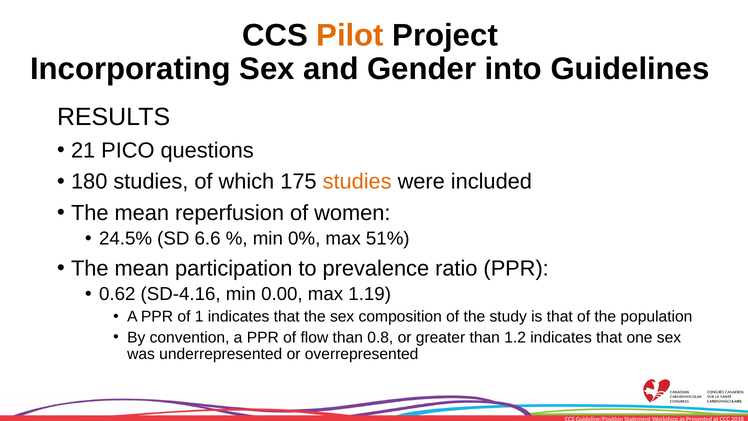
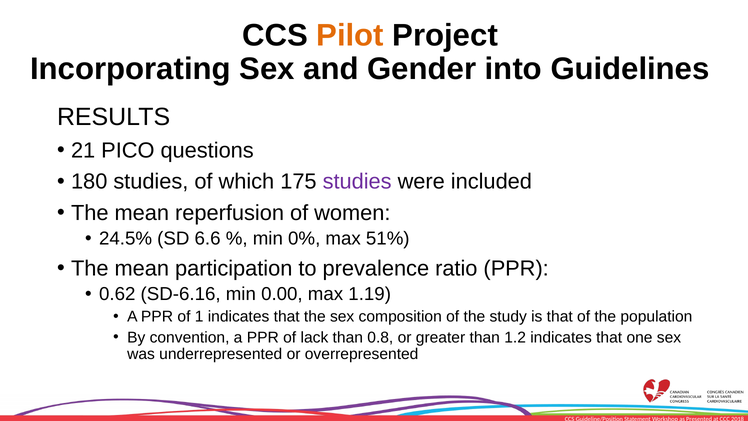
studies colour: orange -> purple (357, 182)
SD-4.16: SD-4.16 -> SD-6.16 (181, 294)
flow: flow -> lack (314, 337)
